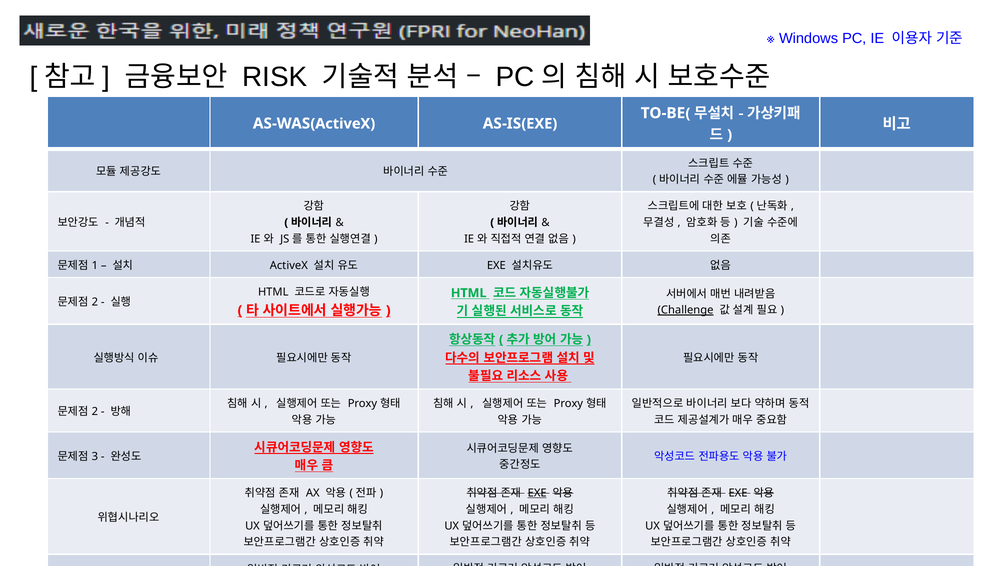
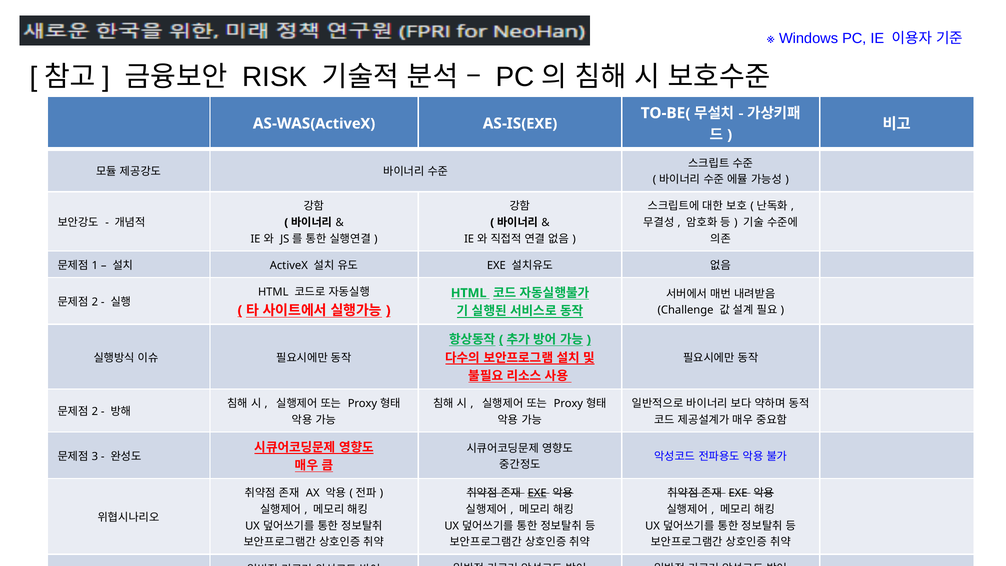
Challenge underline: present -> none (686, 310)
